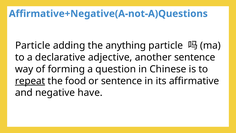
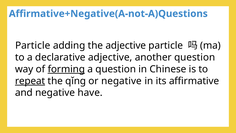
the anything: anything -> adjective (126, 45)
another sentence: sentence -> question (195, 57)
forming underline: none -> present (66, 69)
food: food -> qǐng (76, 81)
or sentence: sentence -> negative (121, 81)
